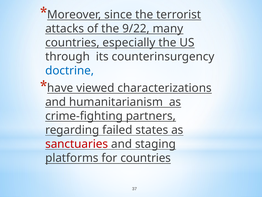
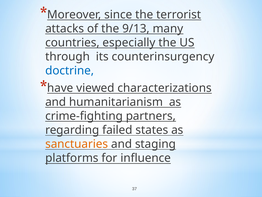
9/22: 9/22 -> 9/13 (136, 28)
sanctuaries colour: red -> orange (77, 144)
for countries: countries -> influence (146, 158)
